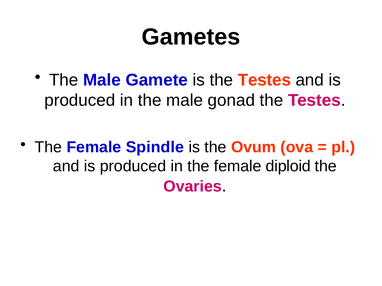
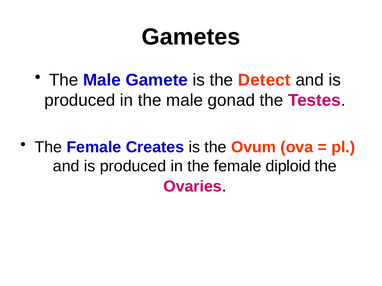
is the Testes: Testes -> Detect (264, 80)
Spindle: Spindle -> Creates (155, 147)
